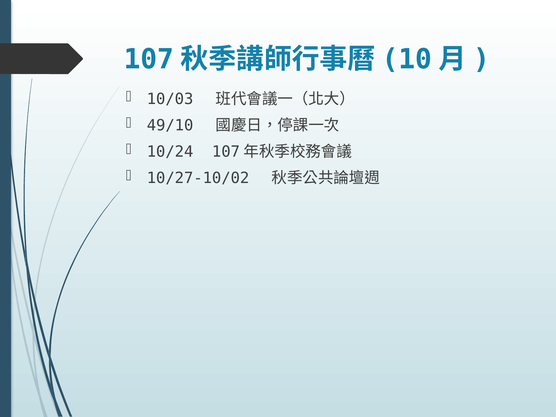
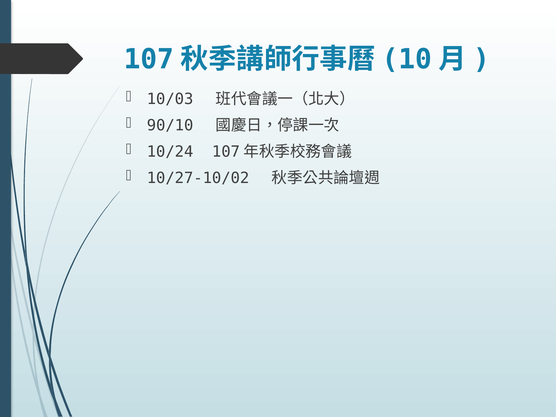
49/10: 49/10 -> 90/10 (170, 125)
